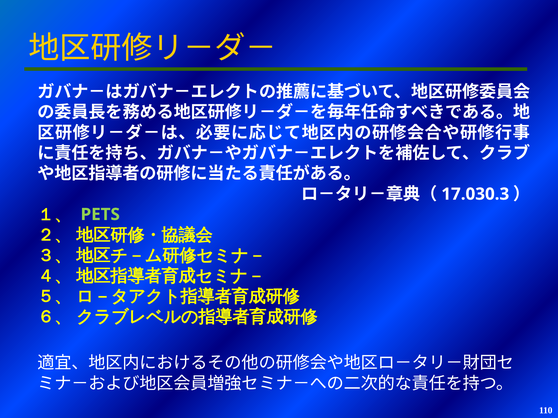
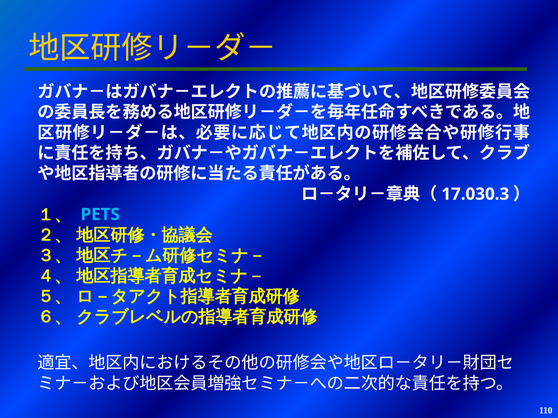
PETS colour: light green -> light blue (100, 215)
